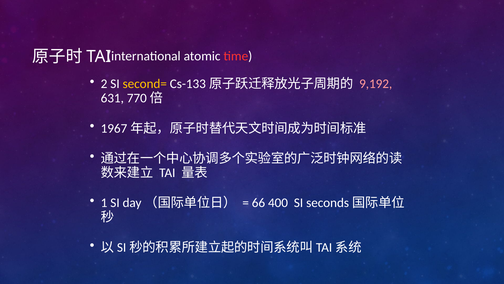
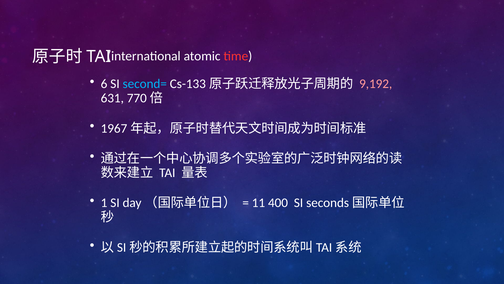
2: 2 -> 6 (104, 84)
second= colour: yellow -> light blue (145, 84)
66: 66 -> 11 (258, 203)
